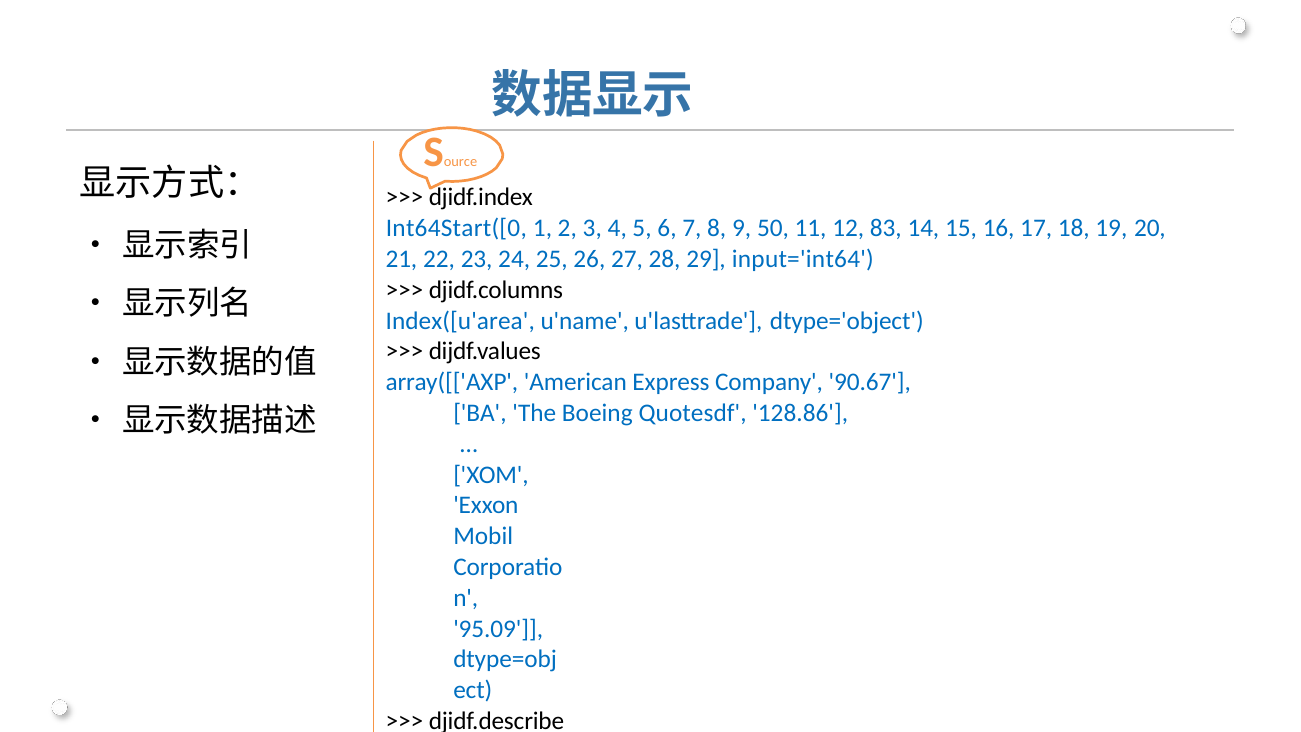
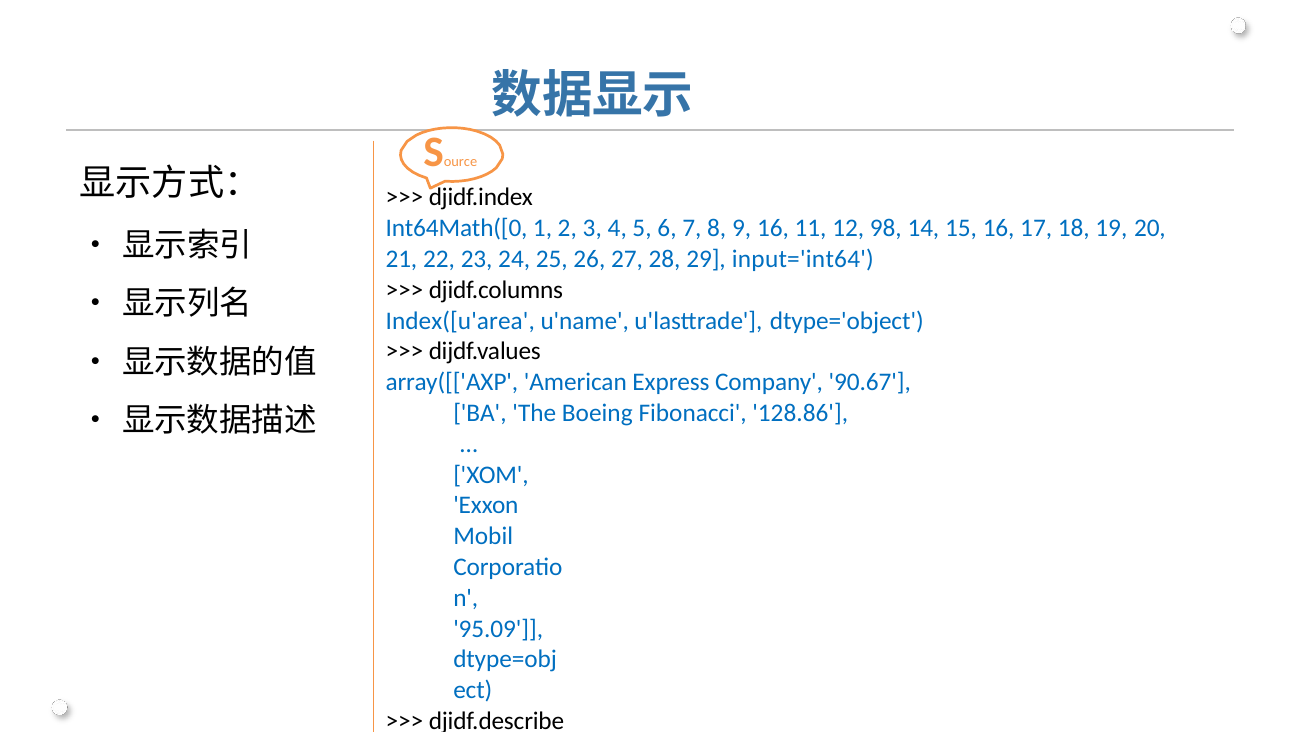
Int64Start([0: Int64Start([0 -> Int64Math([0 (457, 228)
9 50: 50 -> 16 (773, 228)
83: 83 -> 98 (886, 228)
Quotesdf: Quotesdf -> Fibonacci (693, 413)
